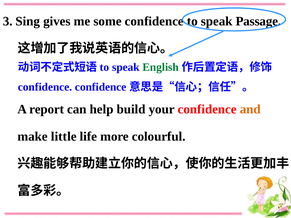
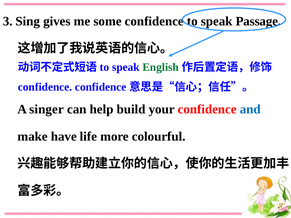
report: report -> singer (47, 109)
and colour: orange -> blue (250, 109)
little: little -> have (64, 137)
